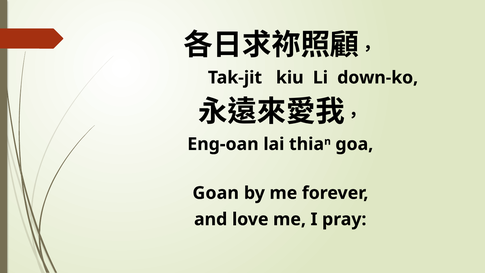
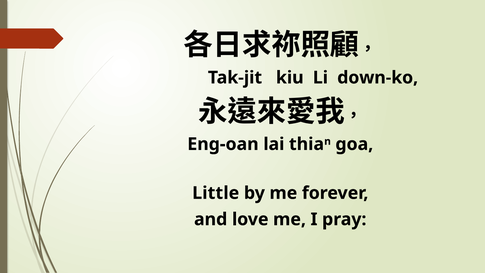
Goan: Goan -> Little (216, 193)
